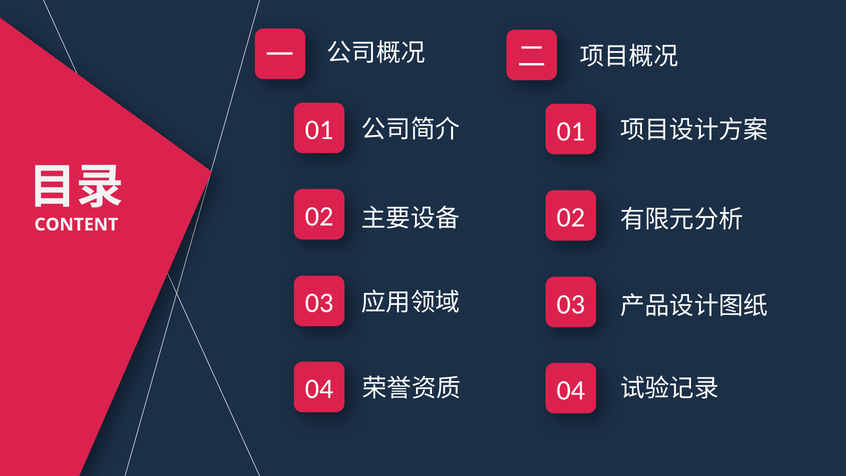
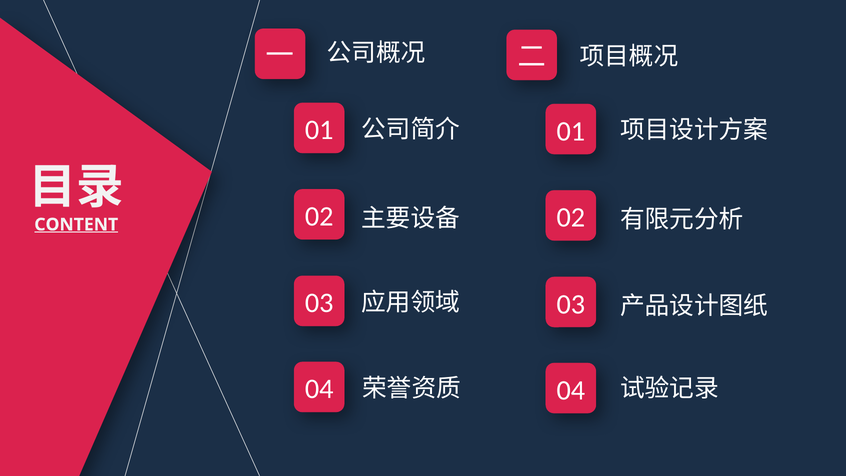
CONTENT underline: none -> present (76, 225)
